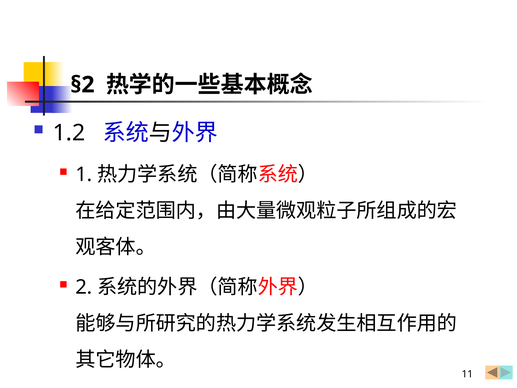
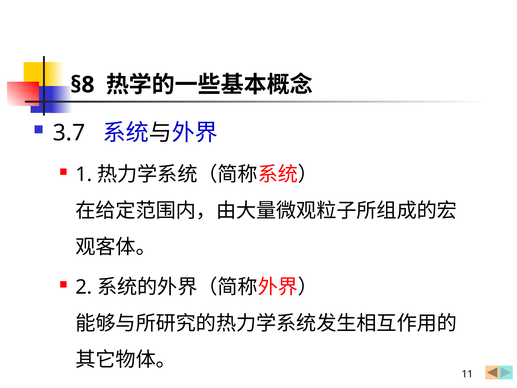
§2: §2 -> §8 (82, 85)
1.2: 1.2 -> 3.7 (69, 133)
